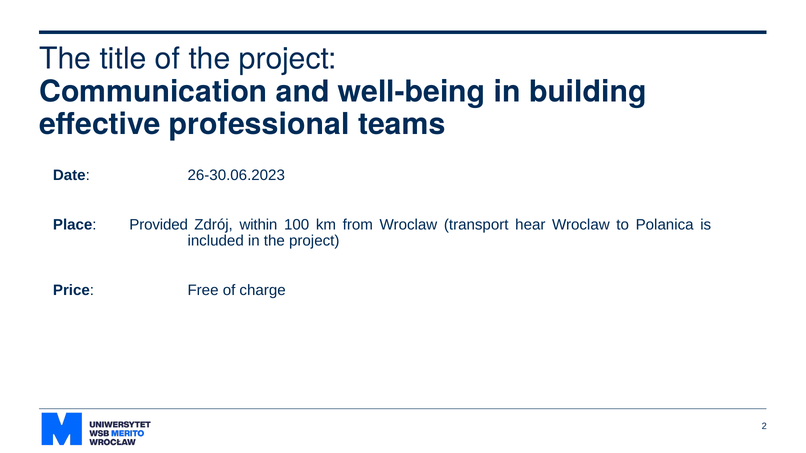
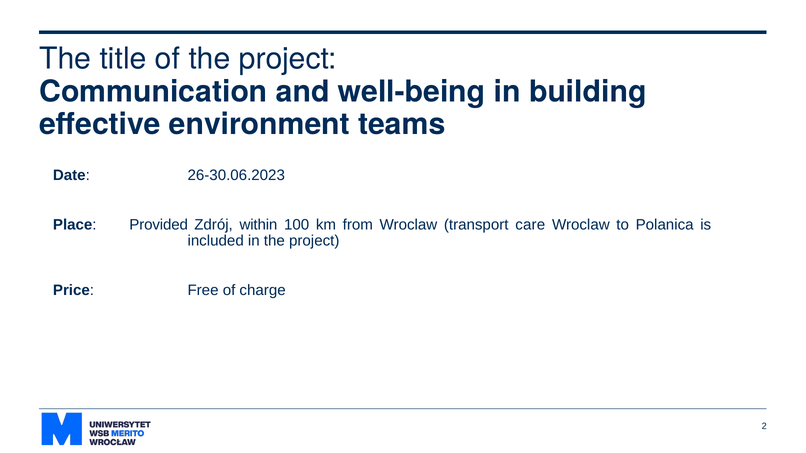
professional: professional -> environment (259, 124)
hear: hear -> care (530, 225)
